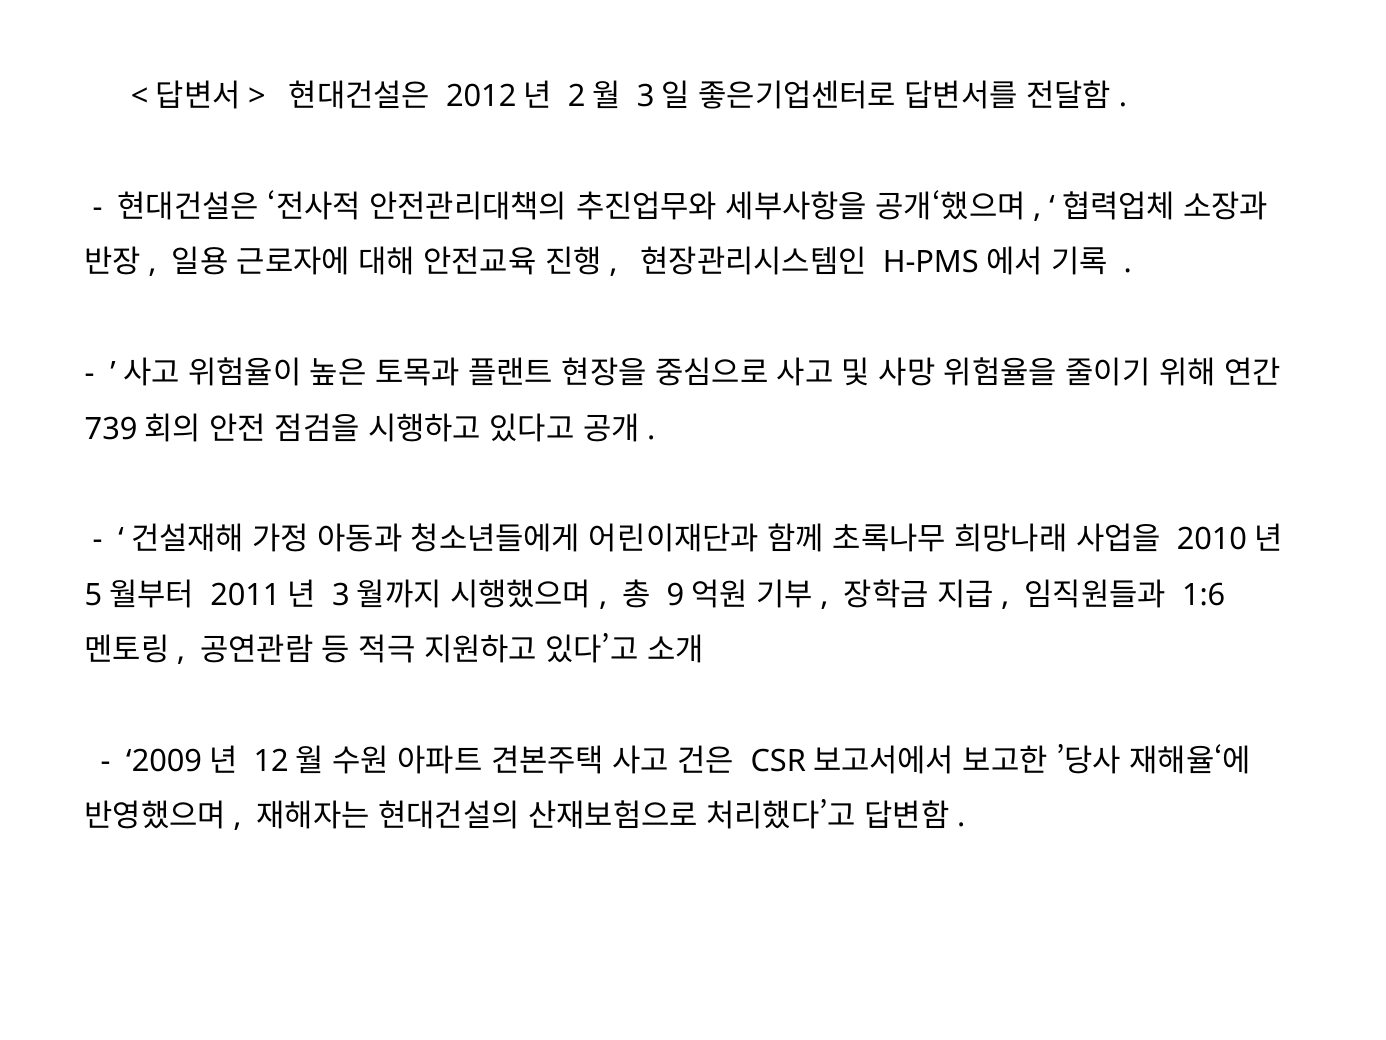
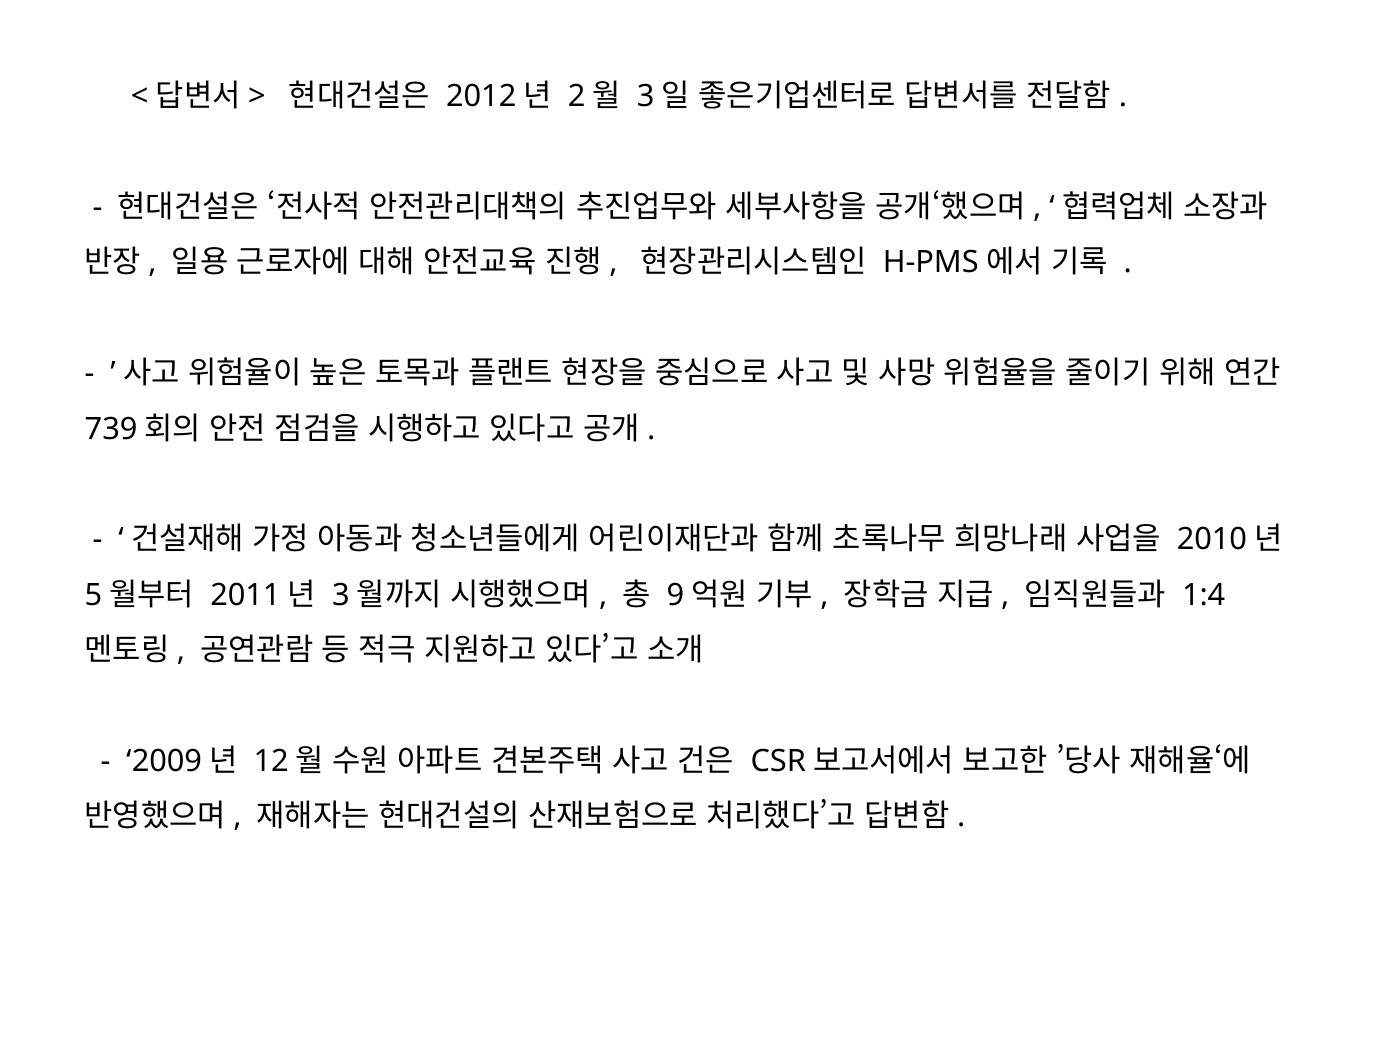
1:6: 1:6 -> 1:4 (1204, 595)
